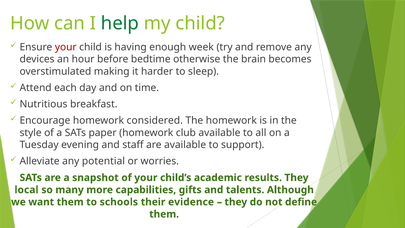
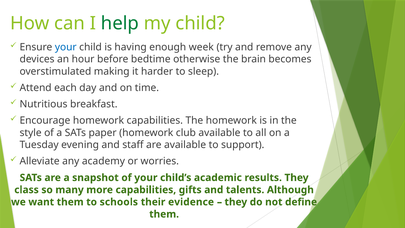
your colour: red -> blue (66, 47)
homework considered: considered -> capabilities (155, 121)
potential: potential -> academy (103, 161)
local: local -> class (27, 190)
